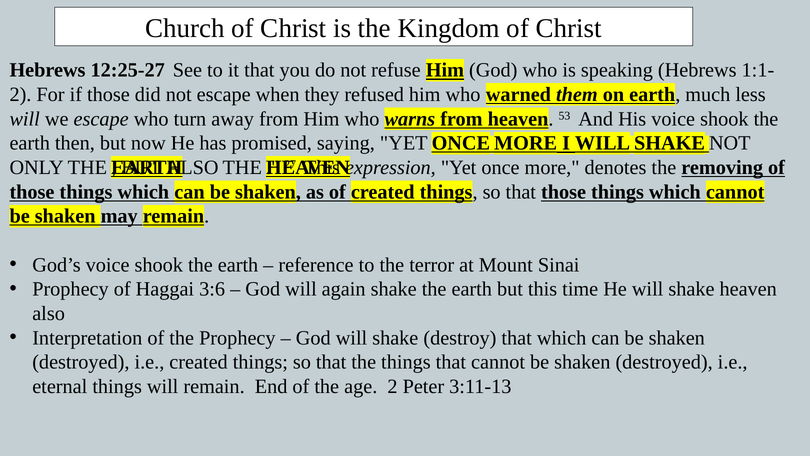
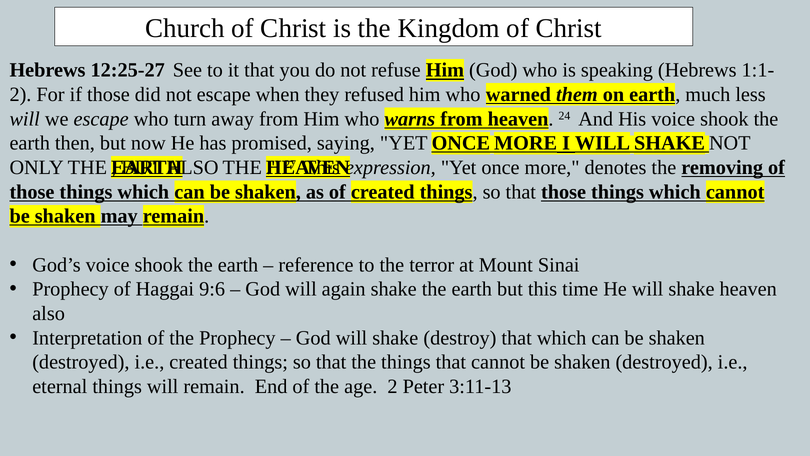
53: 53 -> 24 (564, 116)
3:6: 3:6 -> 9:6 (212, 289)
